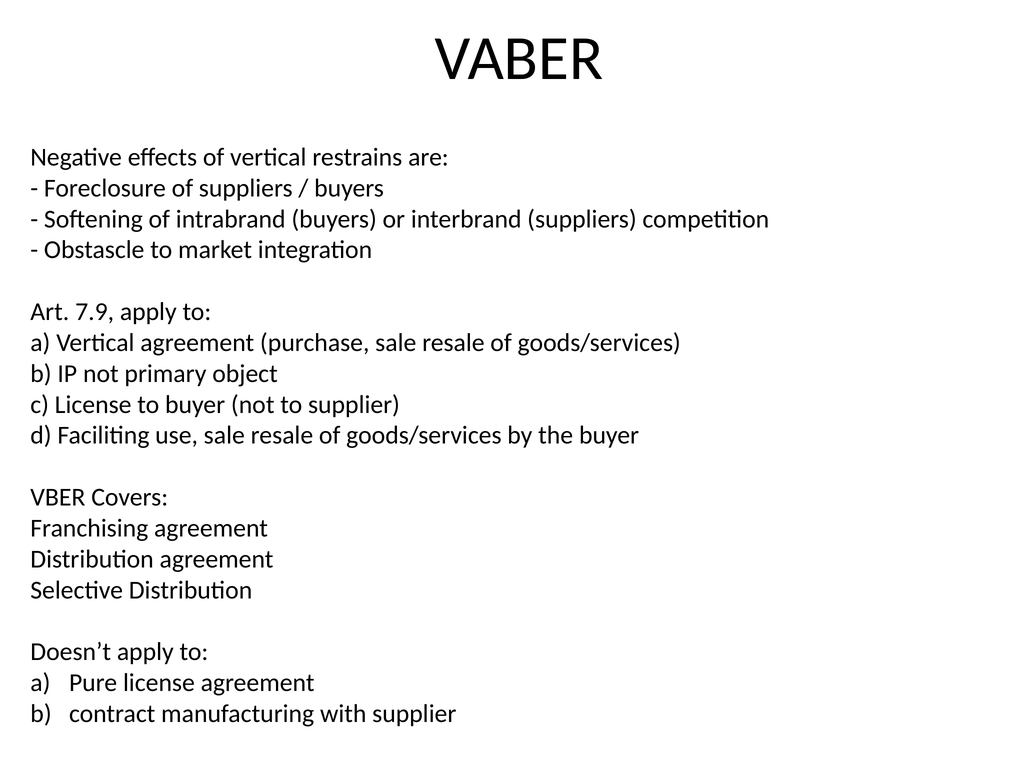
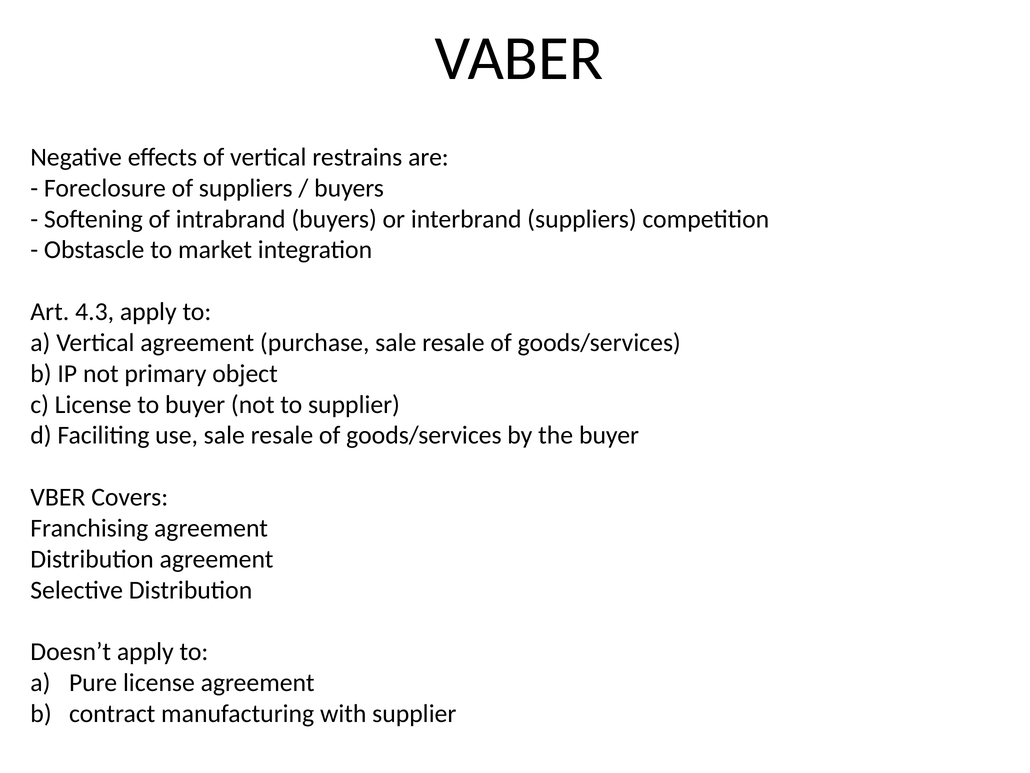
7.9: 7.9 -> 4.3 (95, 312)
